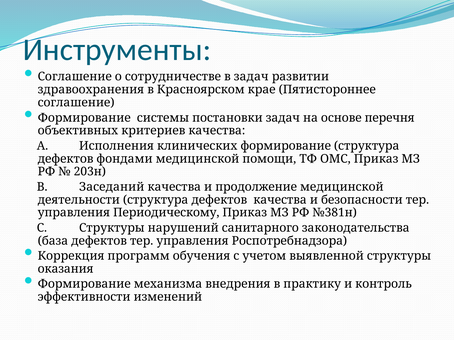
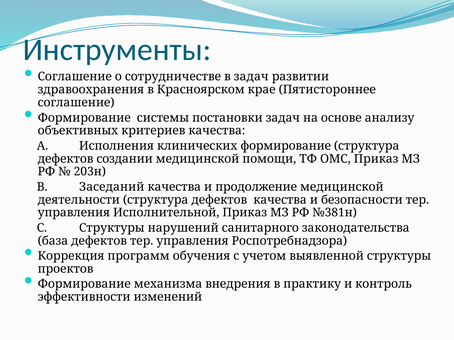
перечня: перечня -> анализу (390, 118)
фондами: фондами -> создании (125, 159)
Периодическому: Периодическому -> Исполнительной (166, 213)
оказания: оказания -> проектов (66, 269)
